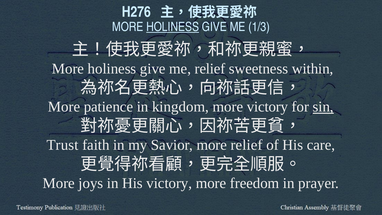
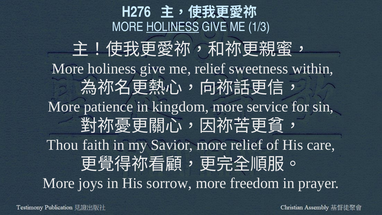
more victory: victory -> service (267, 107)
sin underline: present -> none (323, 107)
Trust: Trust -> Thou (62, 145)
His victory: victory -> sorrow (169, 183)
